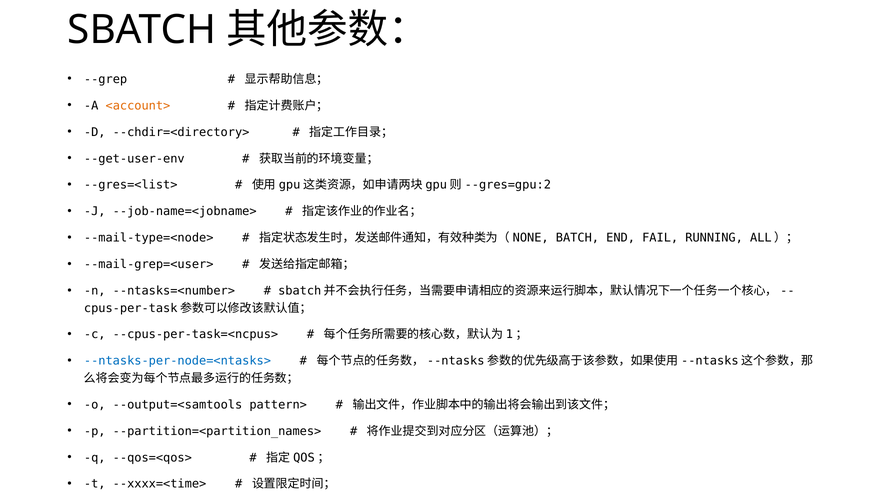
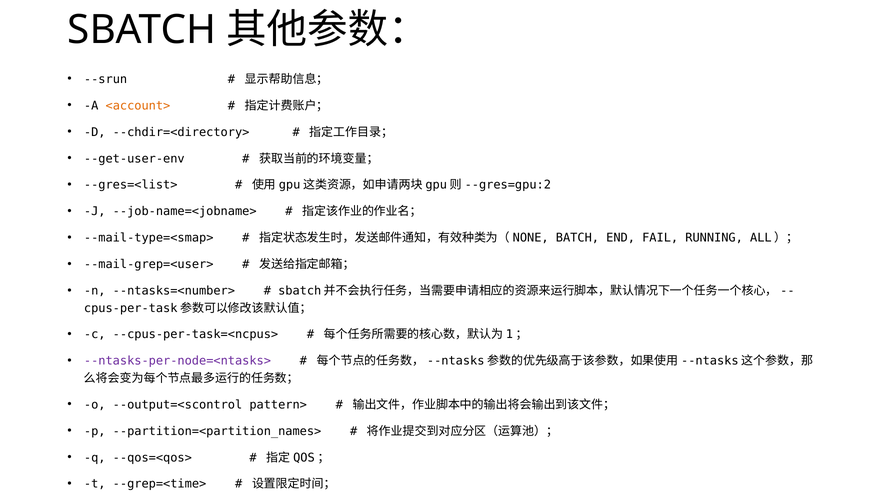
--grep: --grep -> --srun (106, 79)
--mail-type=<node>: --mail-type=<node> -> --mail-type=<smap> (149, 238)
--ntasks-per-node=<ntasks> colour: blue -> purple (177, 361)
--output=<samtools: --output=<samtools -> --output=<scontrol (178, 405)
--xxxx=<time>: --xxxx=<time> -> --grep=<time> (160, 484)
